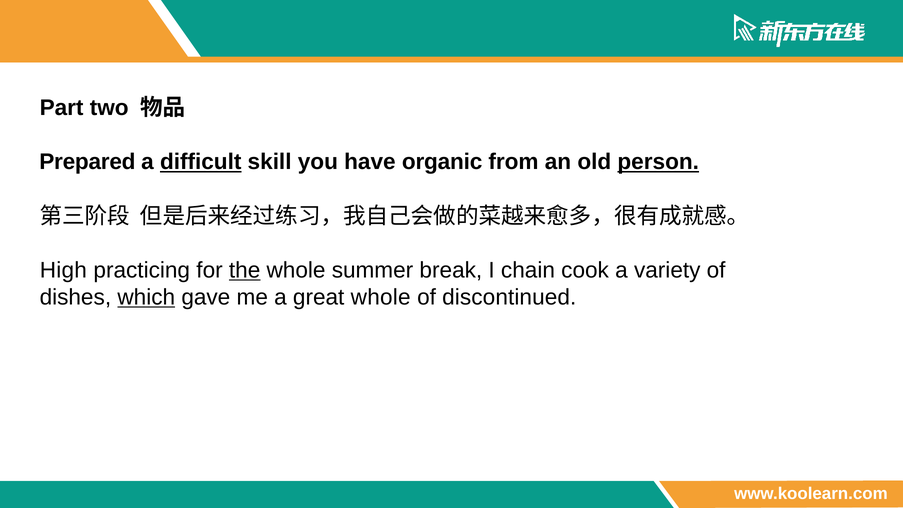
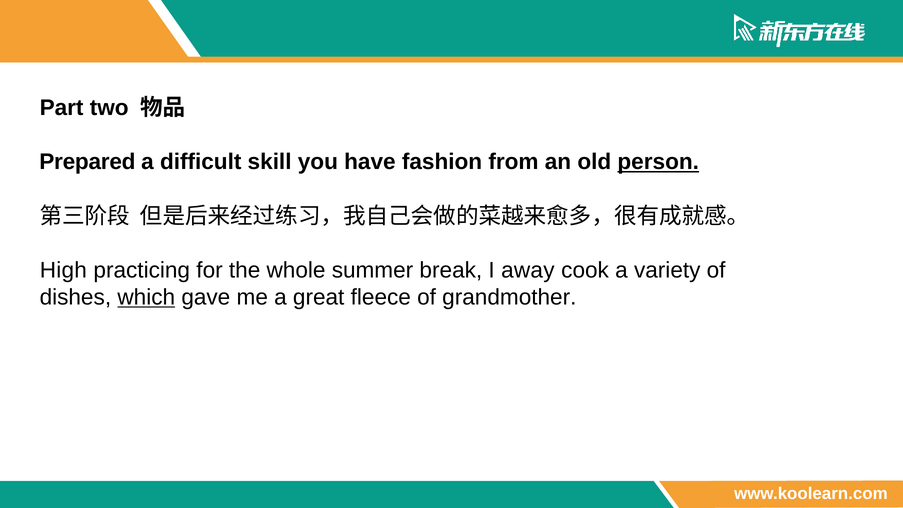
difficult underline: present -> none (201, 162)
organic: organic -> fashion (442, 162)
the underline: present -> none (245, 270)
chain: chain -> away (528, 270)
great whole: whole -> fleece (381, 297)
discontinued: discontinued -> grandmother (509, 297)
